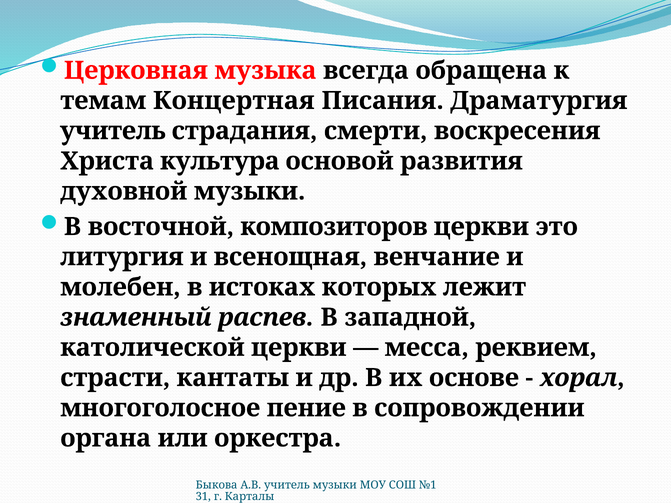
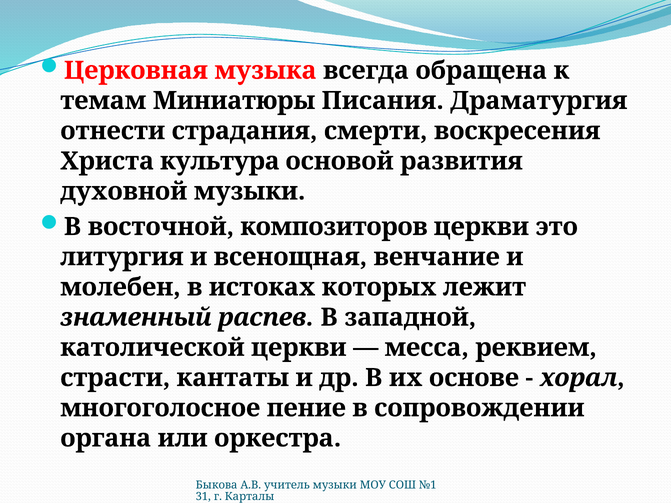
Концертная: Концертная -> Миниатюры (234, 101)
учитель: учитель -> отнести (113, 131)
